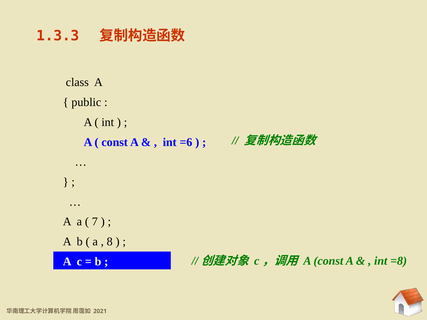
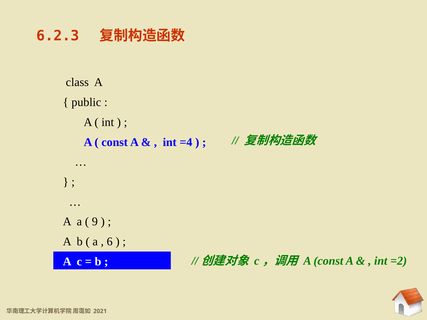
1.3.3: 1.3.3 -> 6.2.3 (58, 36)
=6: =6 -> =4 (186, 142)
7: 7 -> 9 (95, 222)
8: 8 -> 6 (110, 242)
=8: =8 -> =2 (399, 261)
